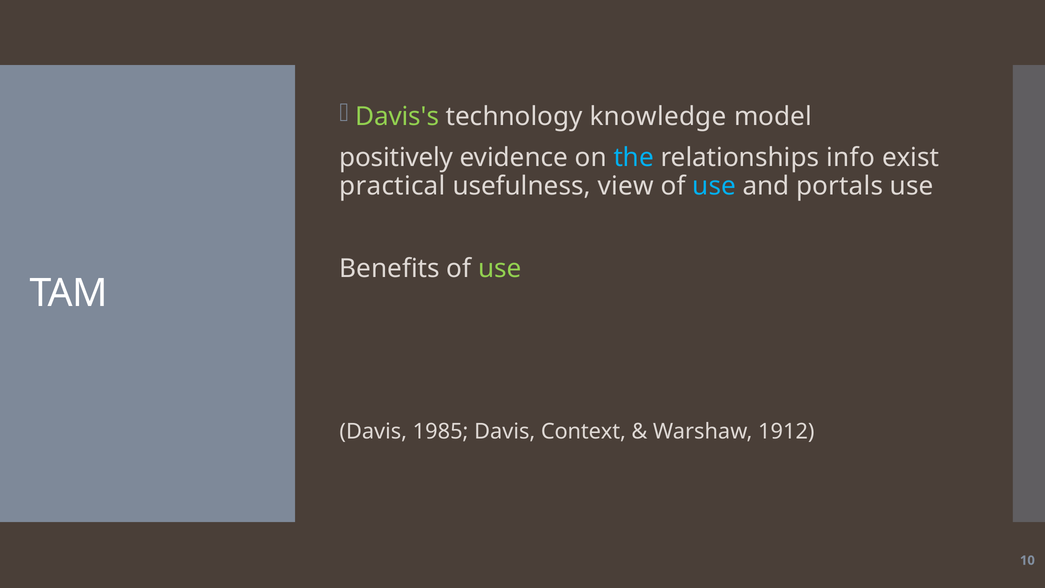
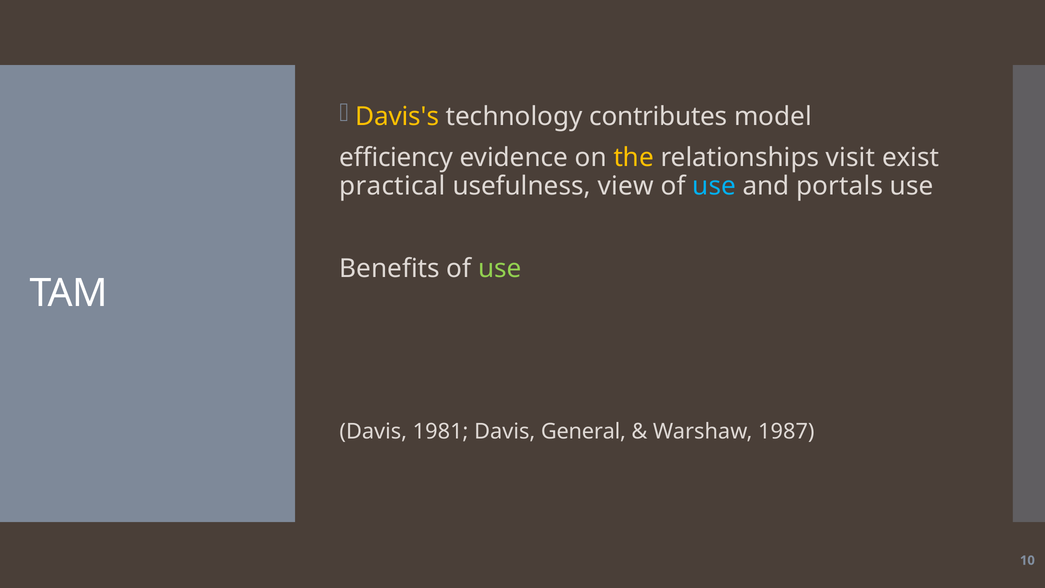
Davis's colour: light green -> yellow (397, 117)
knowledge: knowledge -> contributes (658, 117)
positively: positively -> efficiency (396, 158)
the colour: light blue -> yellow (634, 158)
info: info -> visit (851, 158)
1985: 1985 -> 1981 (441, 431)
Context: Context -> General (583, 431)
1912: 1912 -> 1987 (786, 431)
